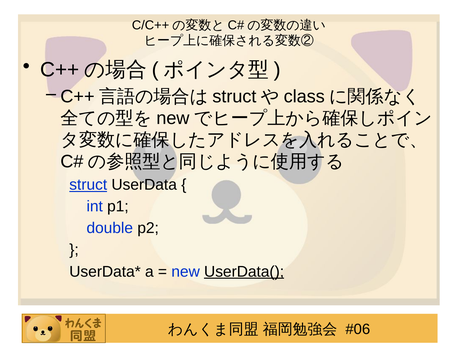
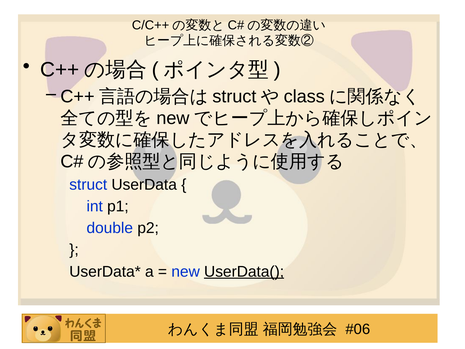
struct underline: present -> none (88, 185)
